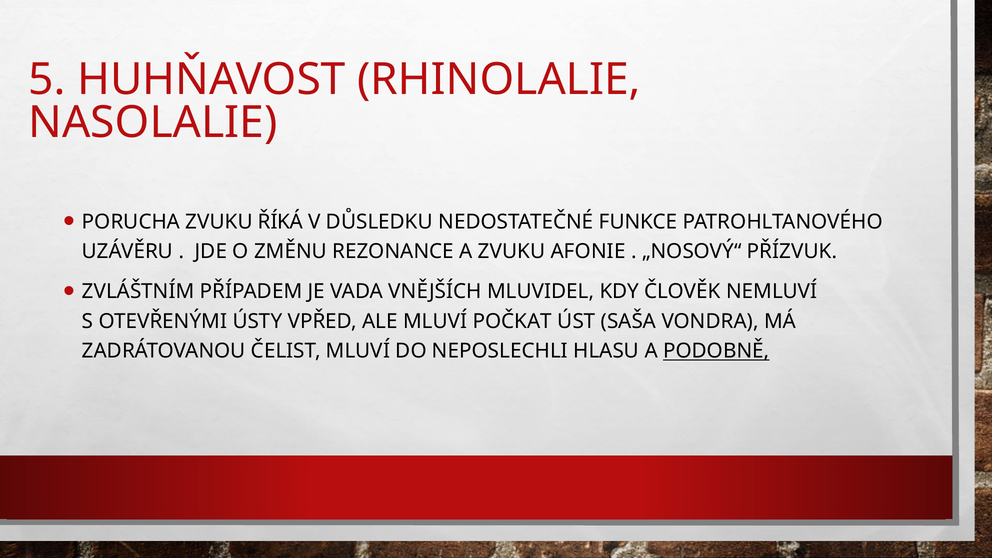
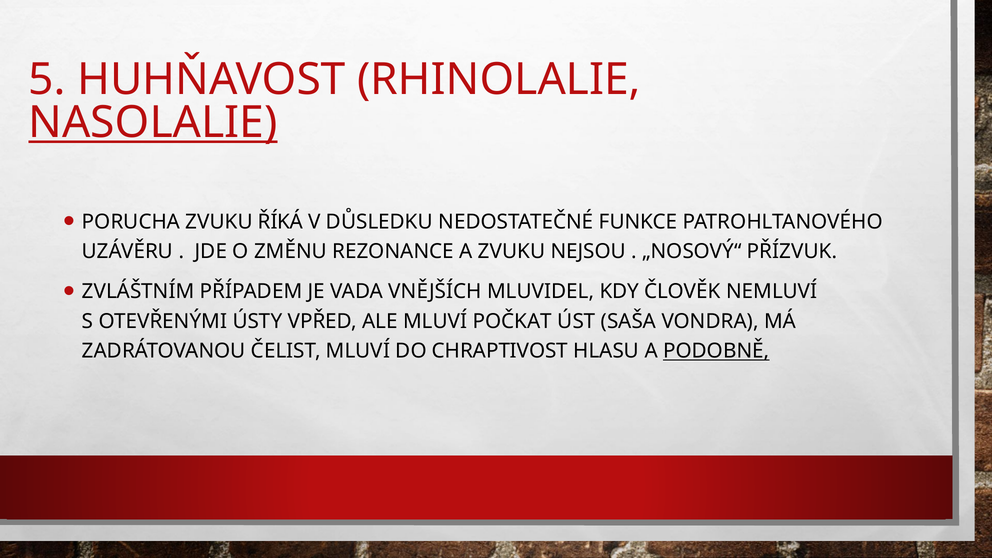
NASOLALIE underline: none -> present (153, 123)
AFONIE: AFONIE -> NEJSOU (588, 252)
NEPOSLECHLI: NEPOSLECHLI -> CHRAPTIVOST (500, 351)
